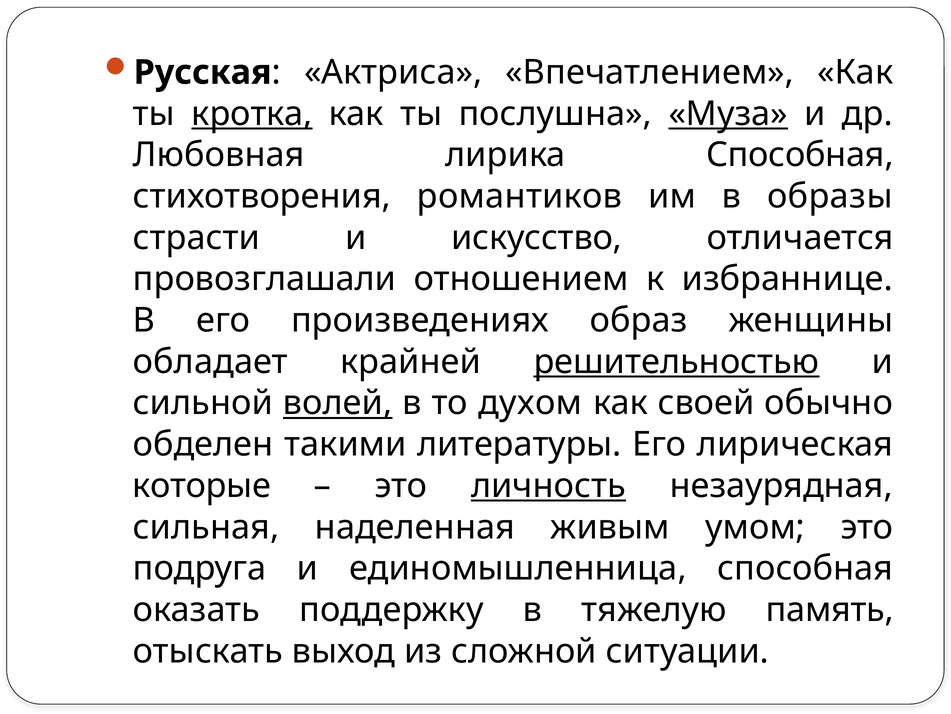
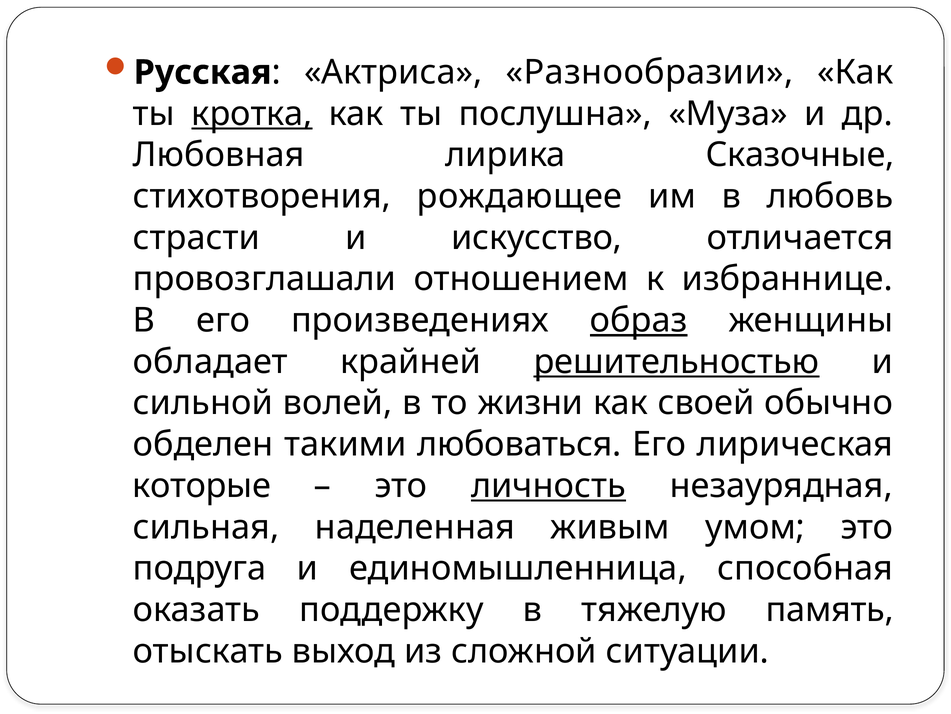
Впечатлением: Впечатлением -> Разнообразии (650, 72)
Муза underline: present -> none (728, 114)
лирика Способная: Способная -> Сказочные (800, 155)
романтиков: романтиков -> рождающее (520, 196)
образы: образы -> любовь (830, 196)
образ underline: none -> present (639, 320)
волей underline: present -> none (338, 403)
духом: духом -> жизни (531, 403)
литературы: литературы -> любоваться (519, 444)
